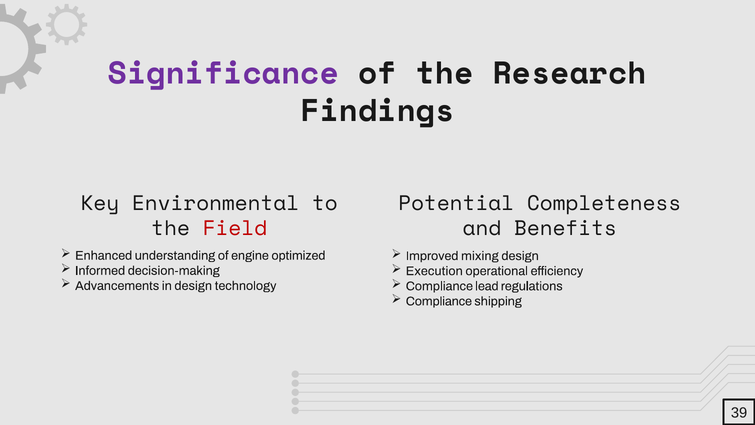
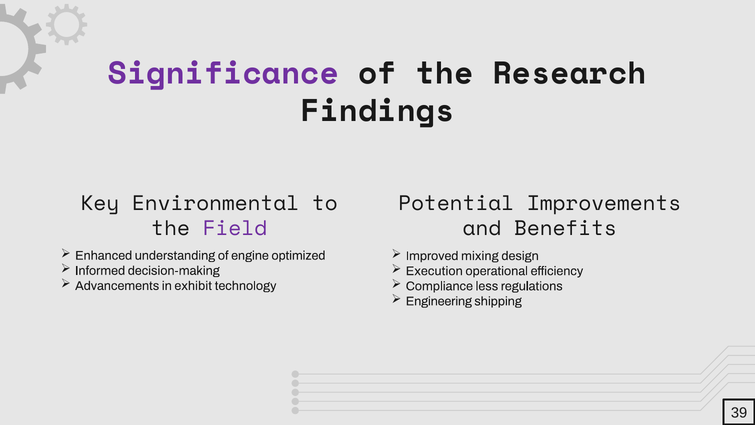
Completeness: Completeness -> Improvements (604, 203)
Field colour: red -> purple (235, 228)
in design: design -> exhibit (193, 286)
lead: lead -> less (487, 286)
Compliance: Compliance -> Engineering (439, 301)
